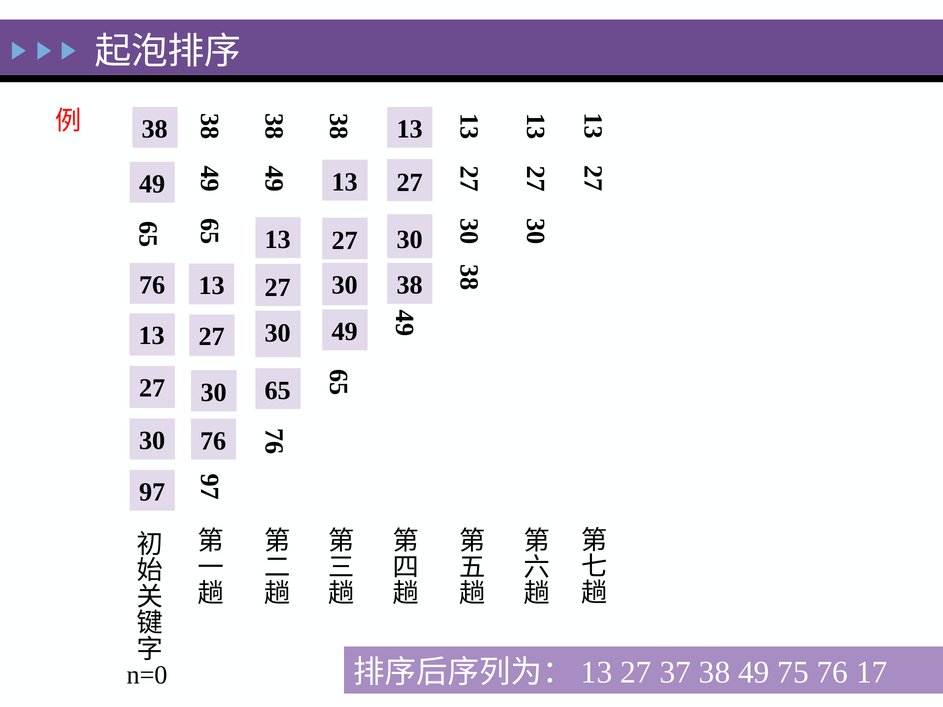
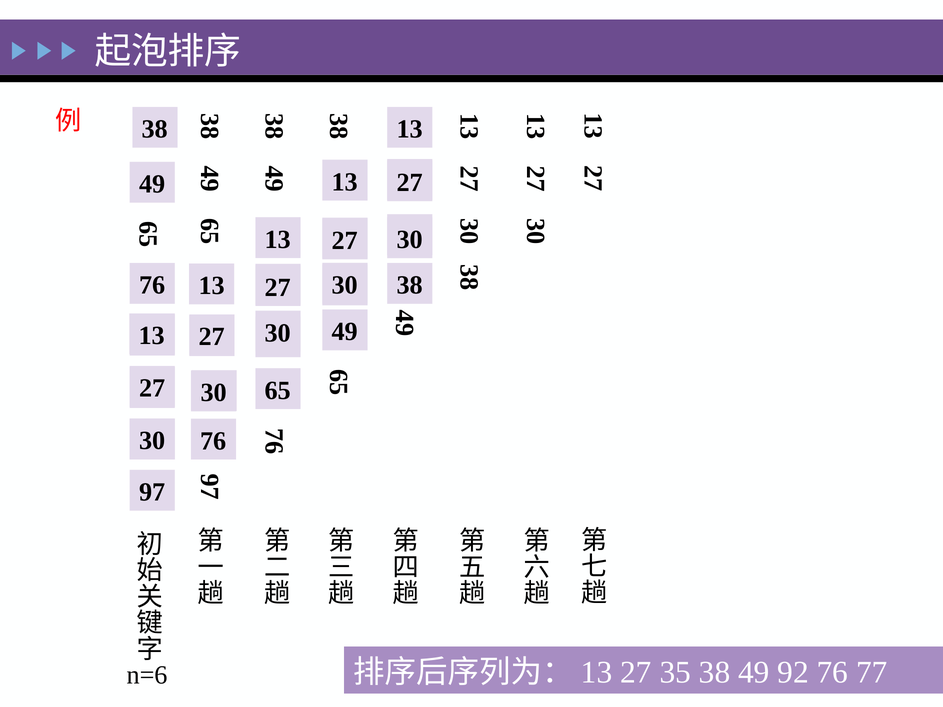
37: 37 -> 35 (675, 673)
75: 75 -> 92 (793, 673)
17: 17 -> 77 (872, 673)
n=0: n=0 -> n=6 (147, 676)
